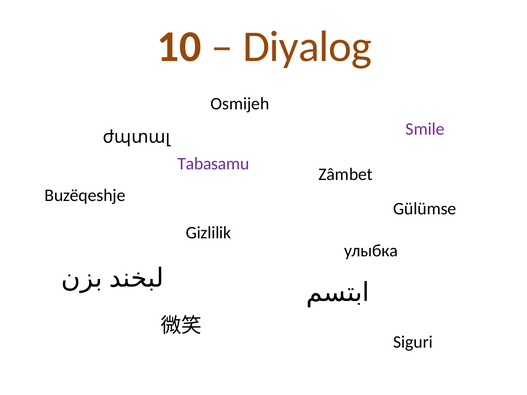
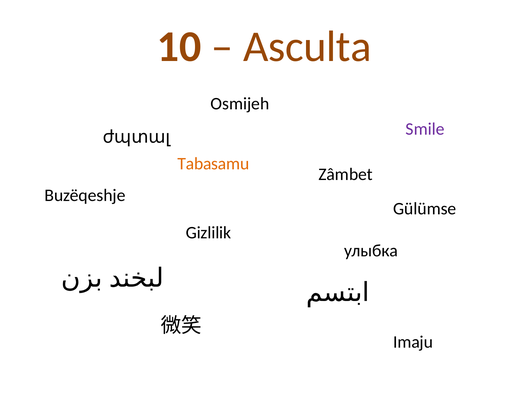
Diyalog: Diyalog -> Asculta (307, 47)
Tabasamu colour: purple -> orange (213, 164)
Siguri: Siguri -> Imaju (413, 342)
